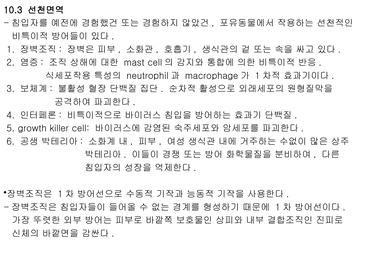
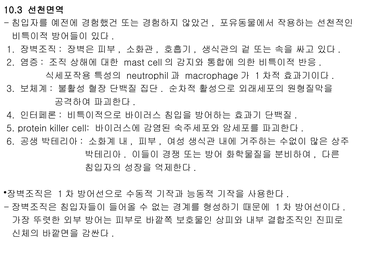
growth: growth -> protein (32, 128)
